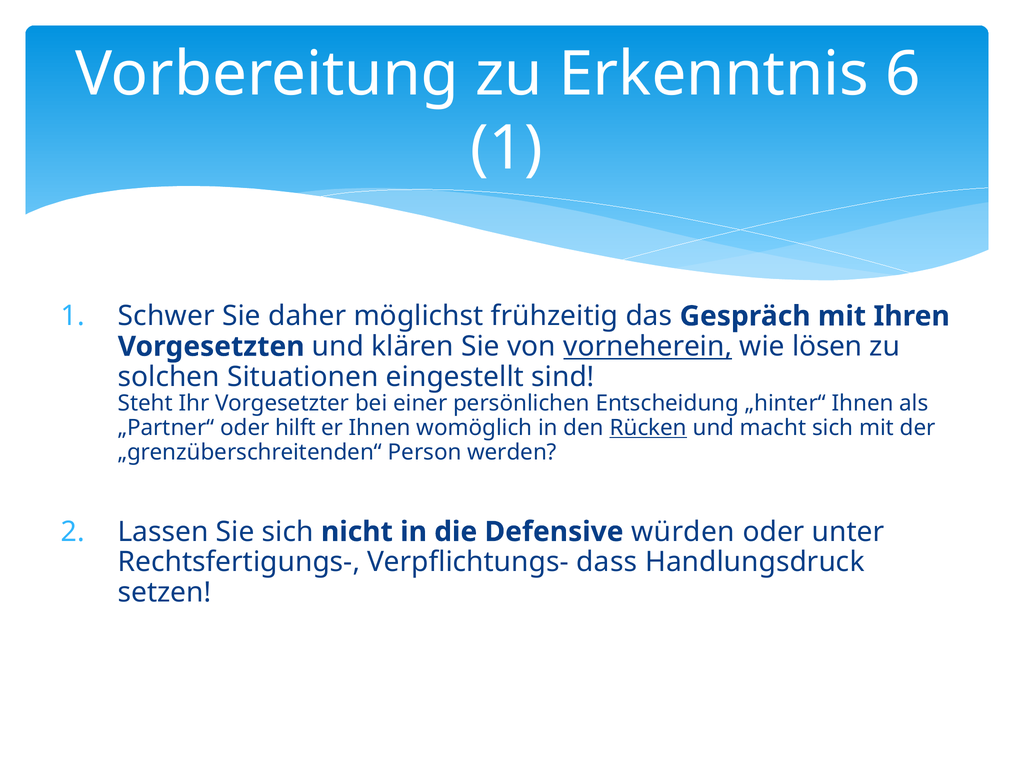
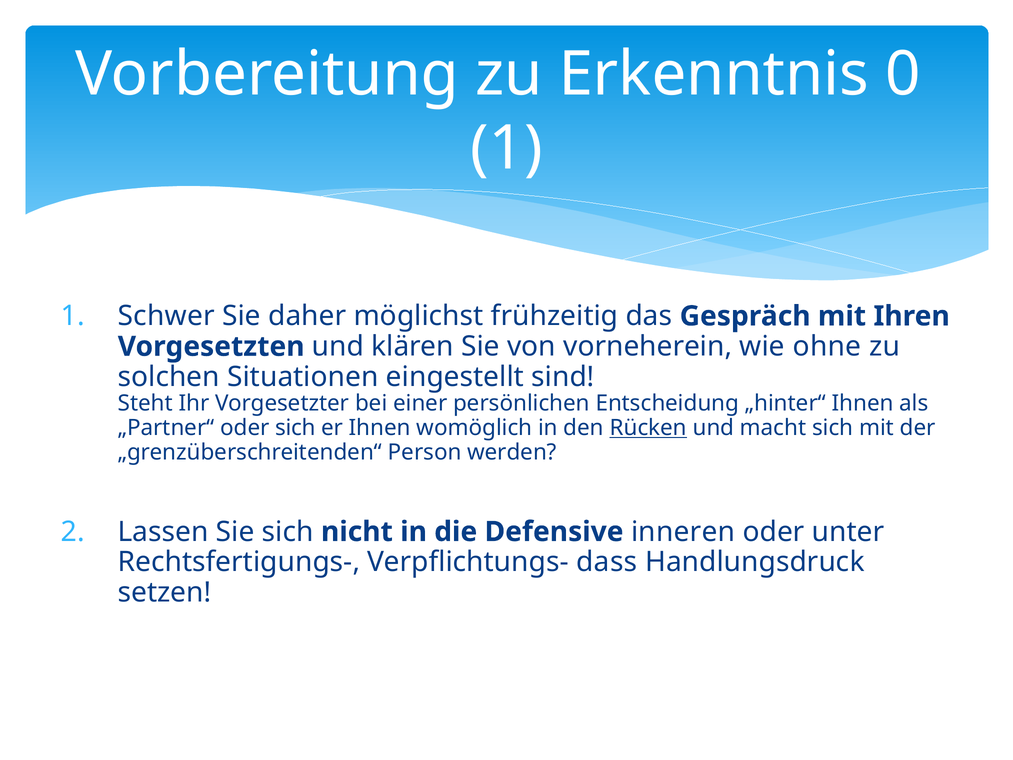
6: 6 -> 0 (903, 74)
vorneherein underline: present -> none (648, 346)
lösen: lösen -> ohne (827, 346)
oder hilft: hilft -> sich (295, 428)
würden: würden -> inneren (683, 532)
